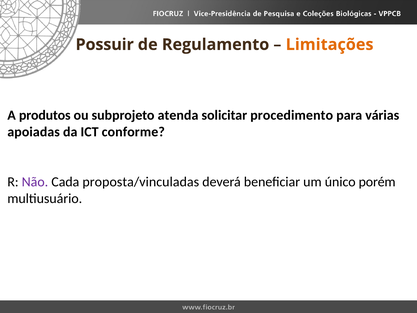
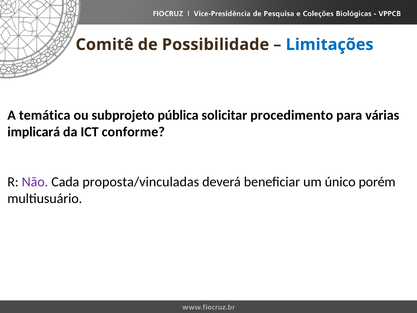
Possuir: Possuir -> Comitê (105, 45)
Regulamento: Regulamento -> Possibilidade (215, 45)
Limitações colour: orange -> blue (330, 45)
produtos: produtos -> temática (45, 115)
atenda: atenda -> pública (178, 115)
apoiadas: apoiadas -> implicará (34, 132)
